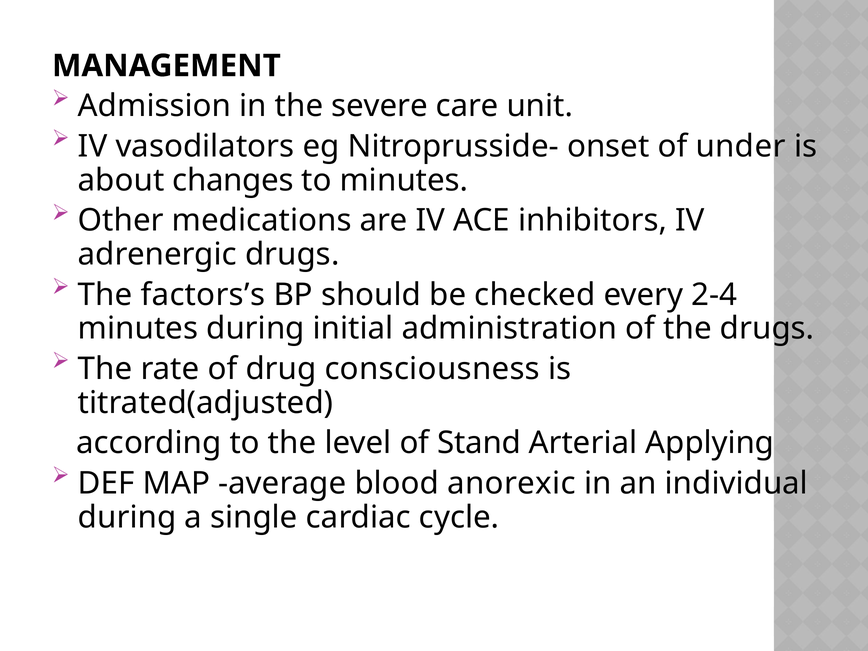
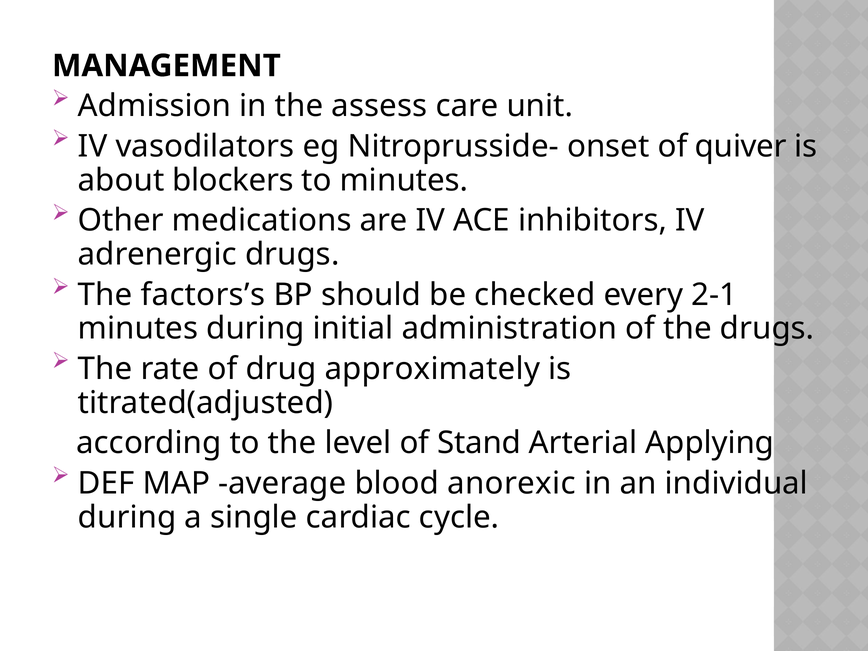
severe: severe -> assess (379, 106)
under: under -> quiver (741, 146)
changes: changes -> blockers (233, 180)
2-4: 2-4 -> 2-1 (714, 295)
consciousness: consciousness -> approximately (432, 369)
